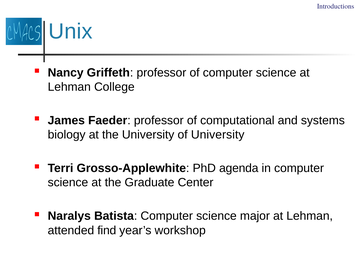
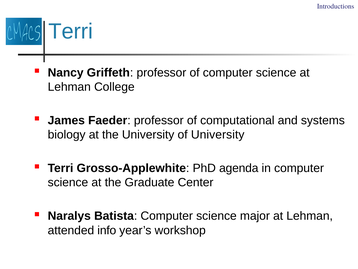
Unix: Unix -> Terri (71, 31)
find: find -> info (107, 230)
